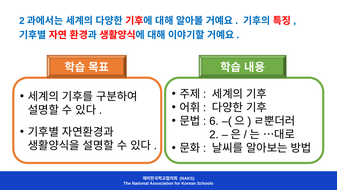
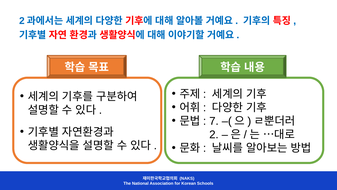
6: 6 -> 7 (214, 121)
